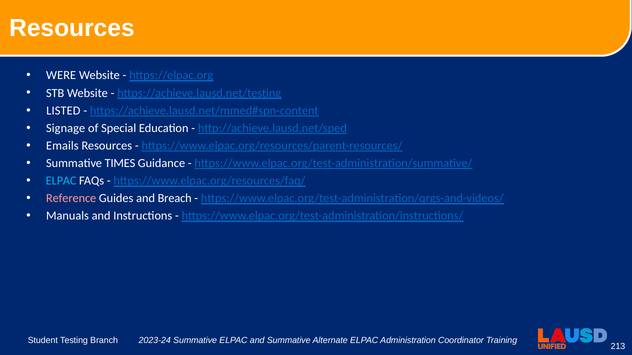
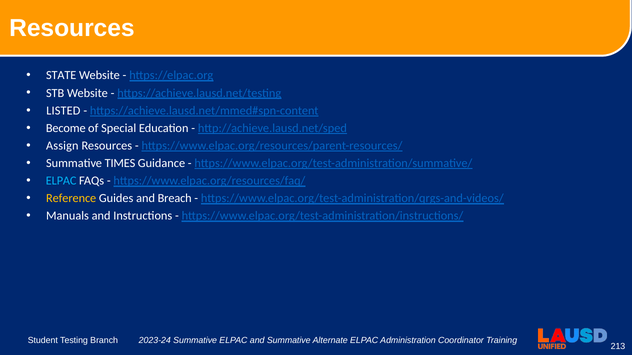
WERE: WERE -> STATE (61, 76)
Signage: Signage -> Become (66, 128)
Emails: Emails -> Assign (62, 146)
Reference colour: pink -> yellow (71, 199)
